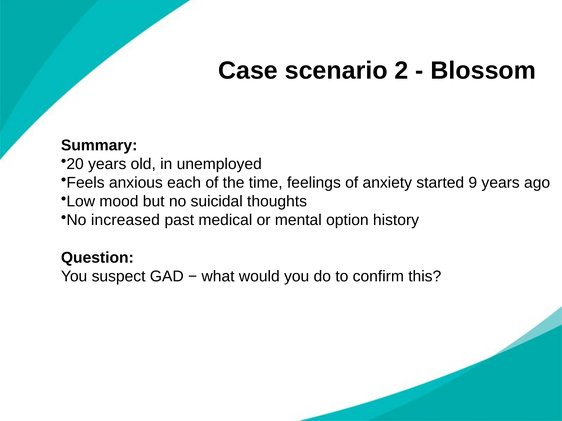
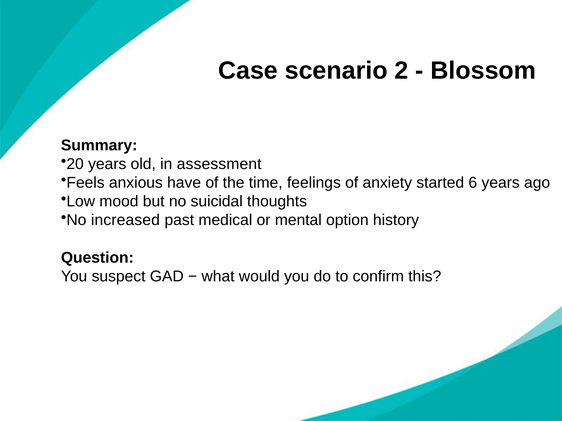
unemployed: unemployed -> assessment (219, 164)
each: each -> have (184, 183)
9: 9 -> 6 (473, 183)
